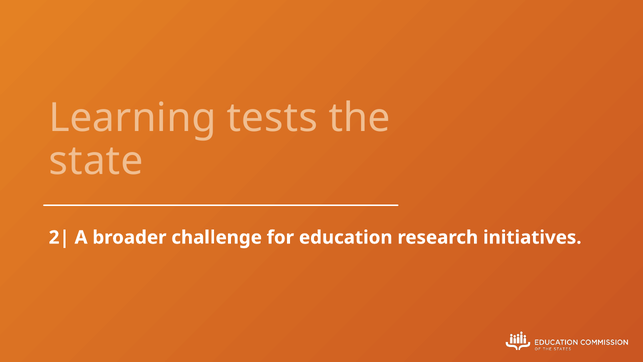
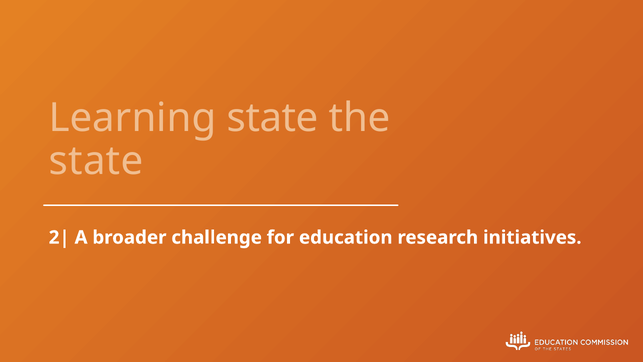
Learning tests: tests -> state (273, 118)
